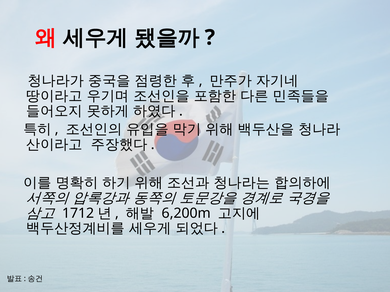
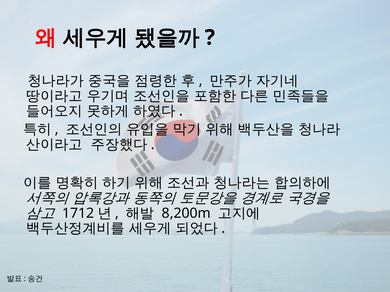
6,200m: 6,200m -> 8,200m (186, 213)
